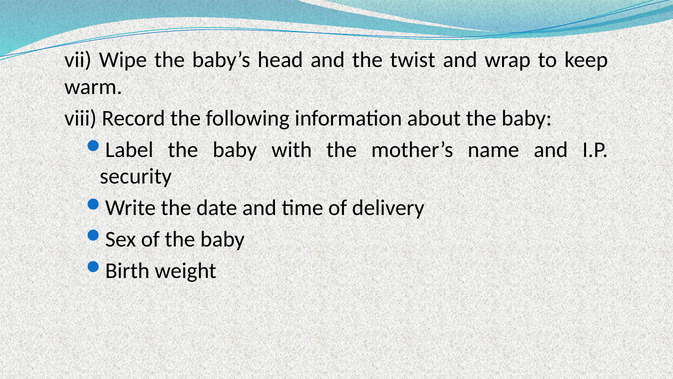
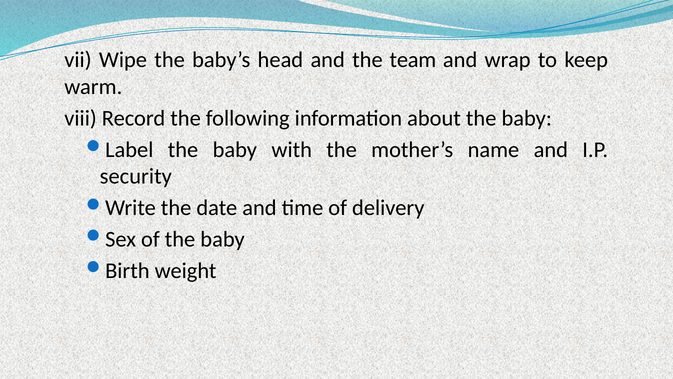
twist: twist -> team (413, 60)
